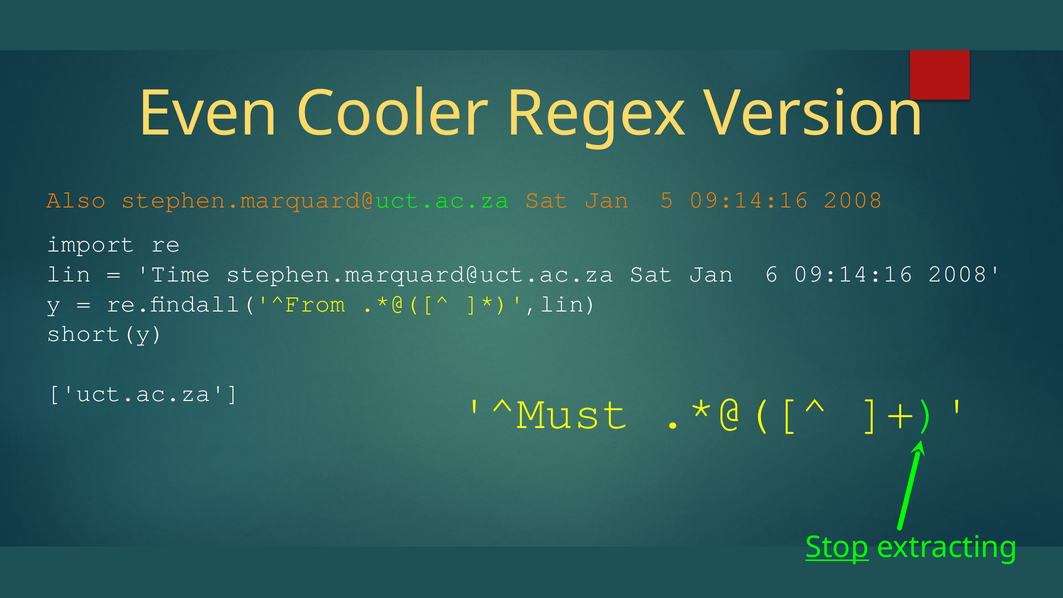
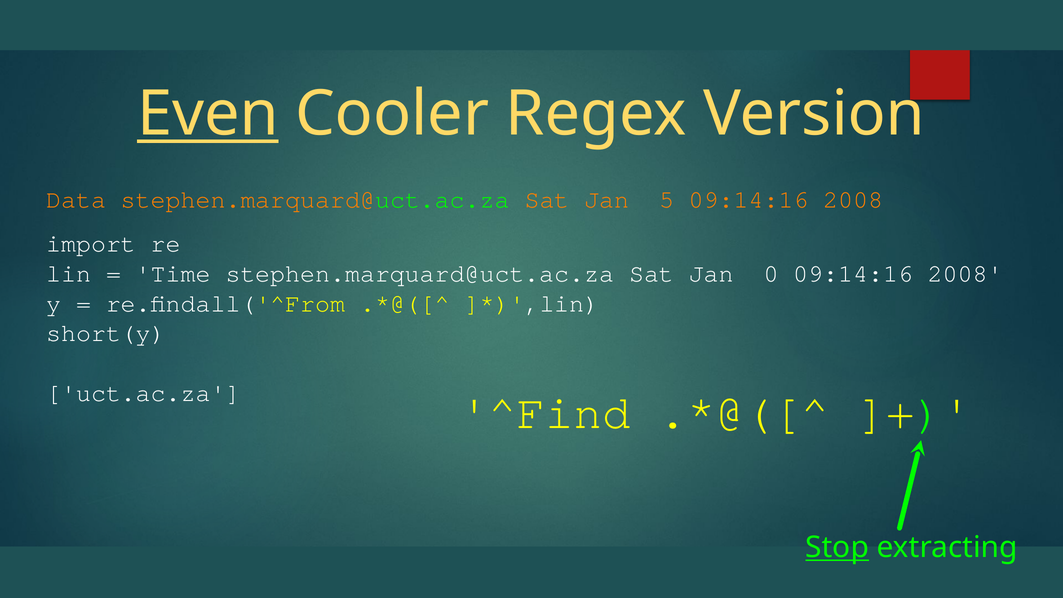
Even underline: none -> present (208, 114)
Also: Also -> Data (76, 200)
6: 6 -> 0 (771, 273)
^Must: ^Must -> ^Find (545, 413)
